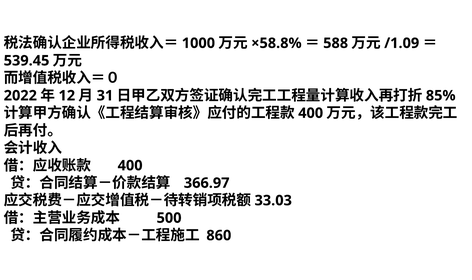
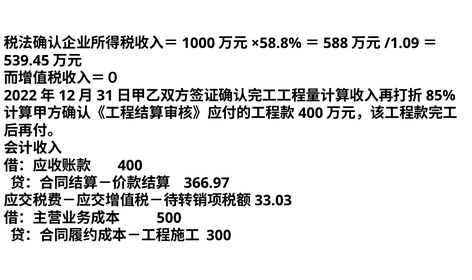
860: 860 -> 300 (219, 236)
